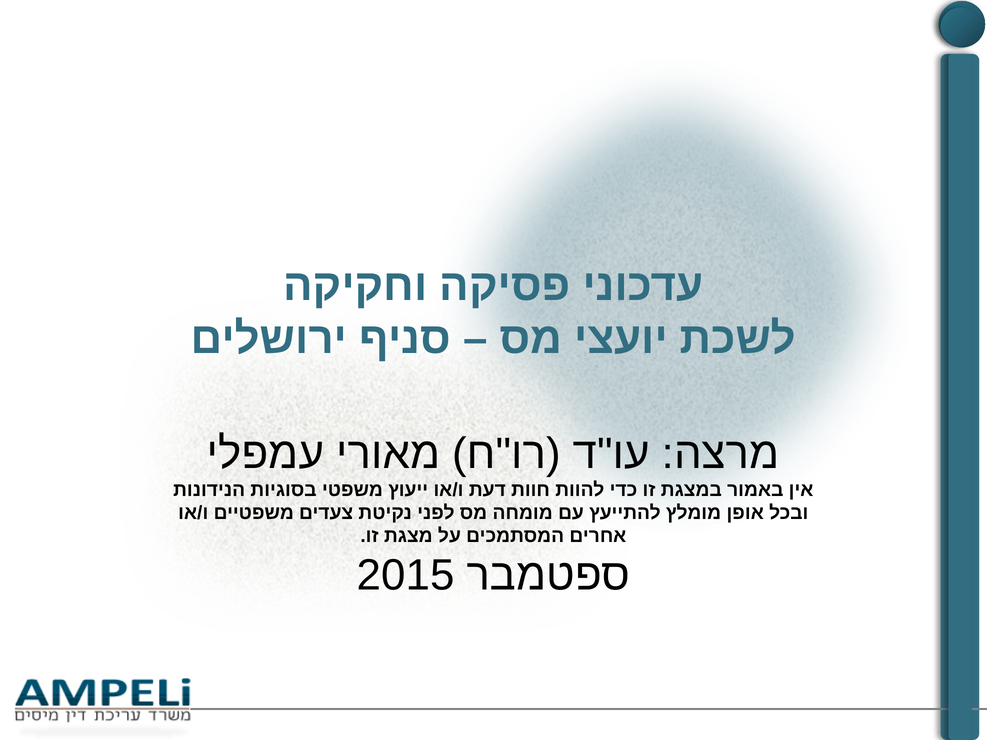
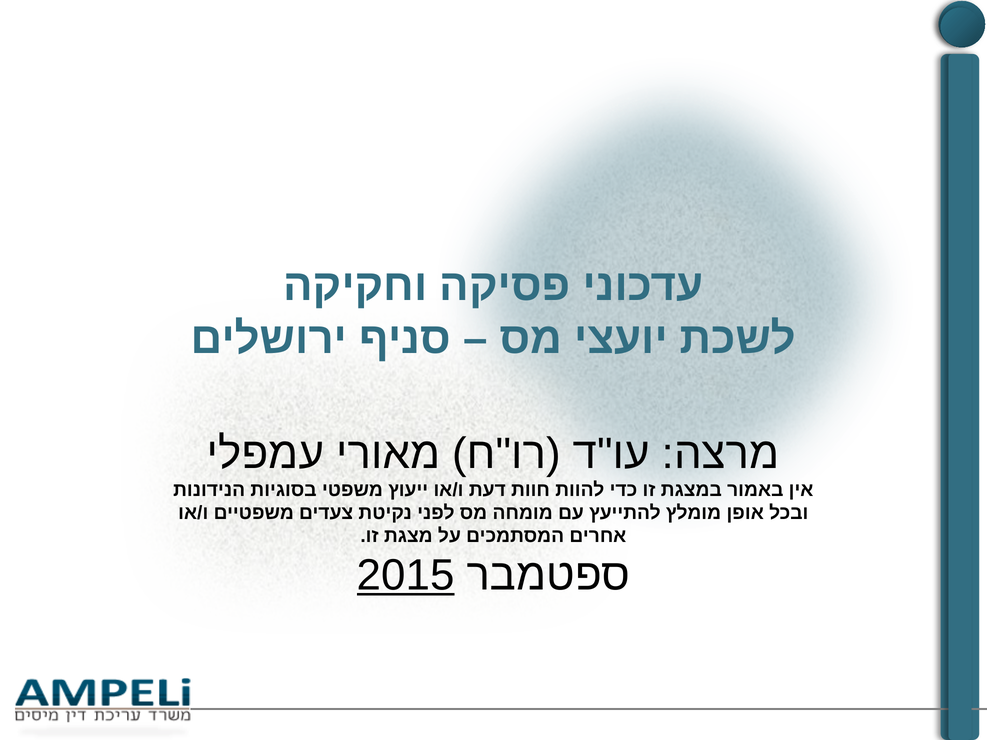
2015 underline: none -> present (406, 576)
